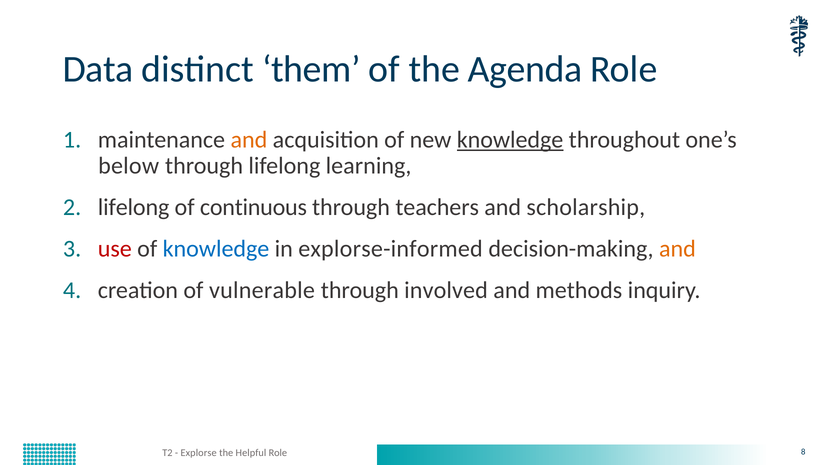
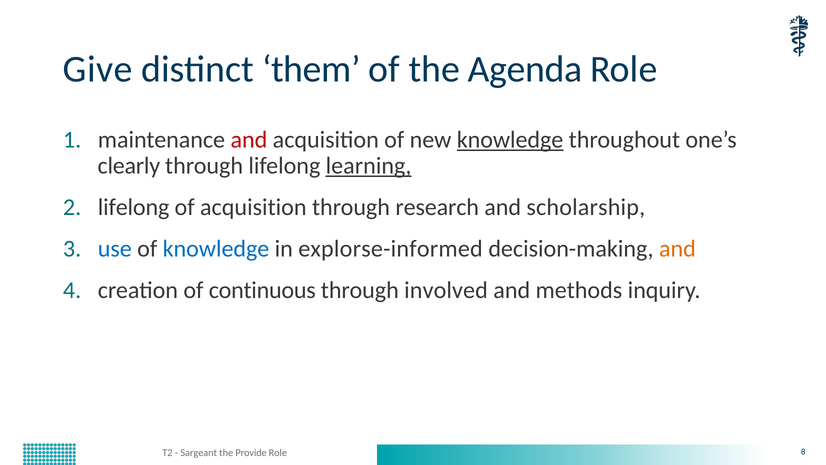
Data: Data -> Give (98, 69)
and colour: orange -> red (249, 140)
below: below -> clearly (129, 166)
learning underline: none -> present (369, 166)
of continuous: continuous -> acquisition (253, 207)
teachers: teachers -> research (437, 207)
use colour: red -> blue (115, 249)
vulnerable: vulnerable -> continuous (262, 290)
Explorse: Explorse -> Sargeant (199, 453)
Helpful: Helpful -> Provide (251, 453)
